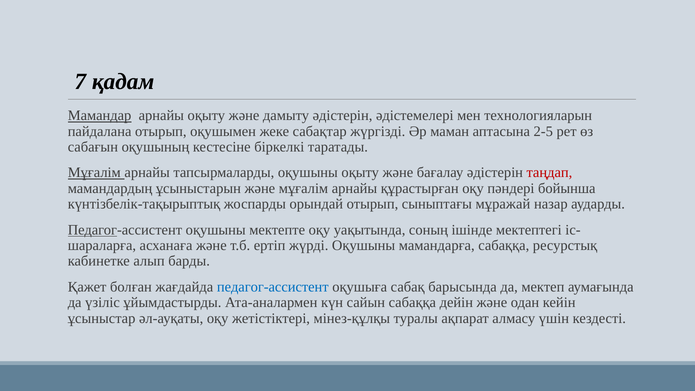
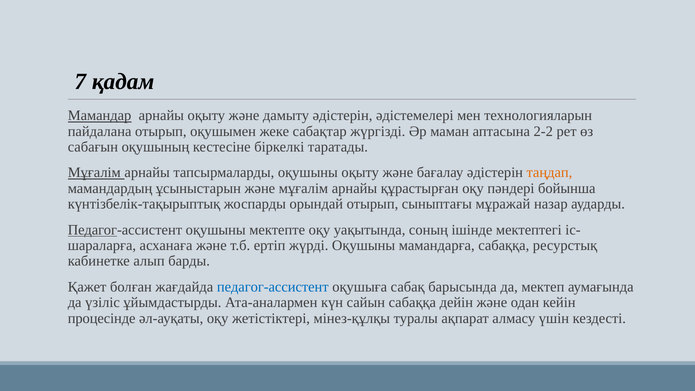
2-5: 2-5 -> 2-2 (543, 131)
таңдап colour: red -> orange (549, 173)
ұсыныстар: ұсыныстар -> процесінде (102, 318)
